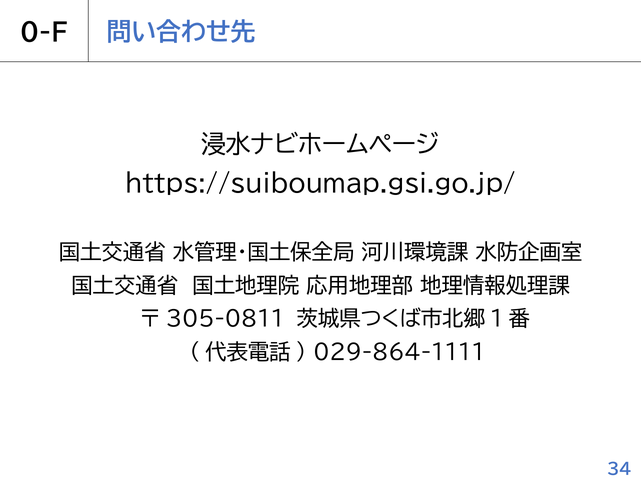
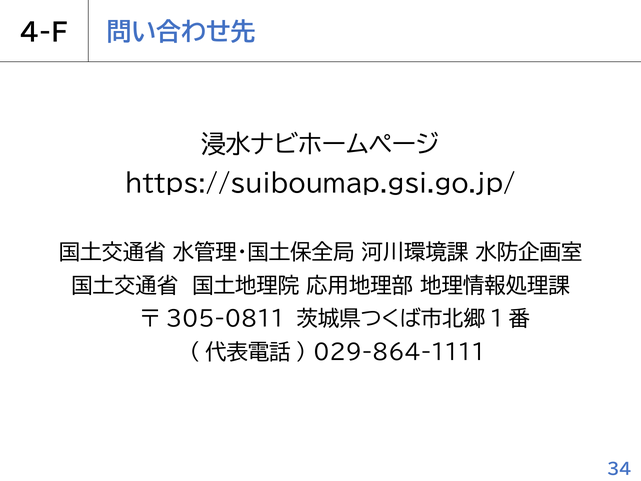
0-F: 0-F -> 4-F (44, 33)
